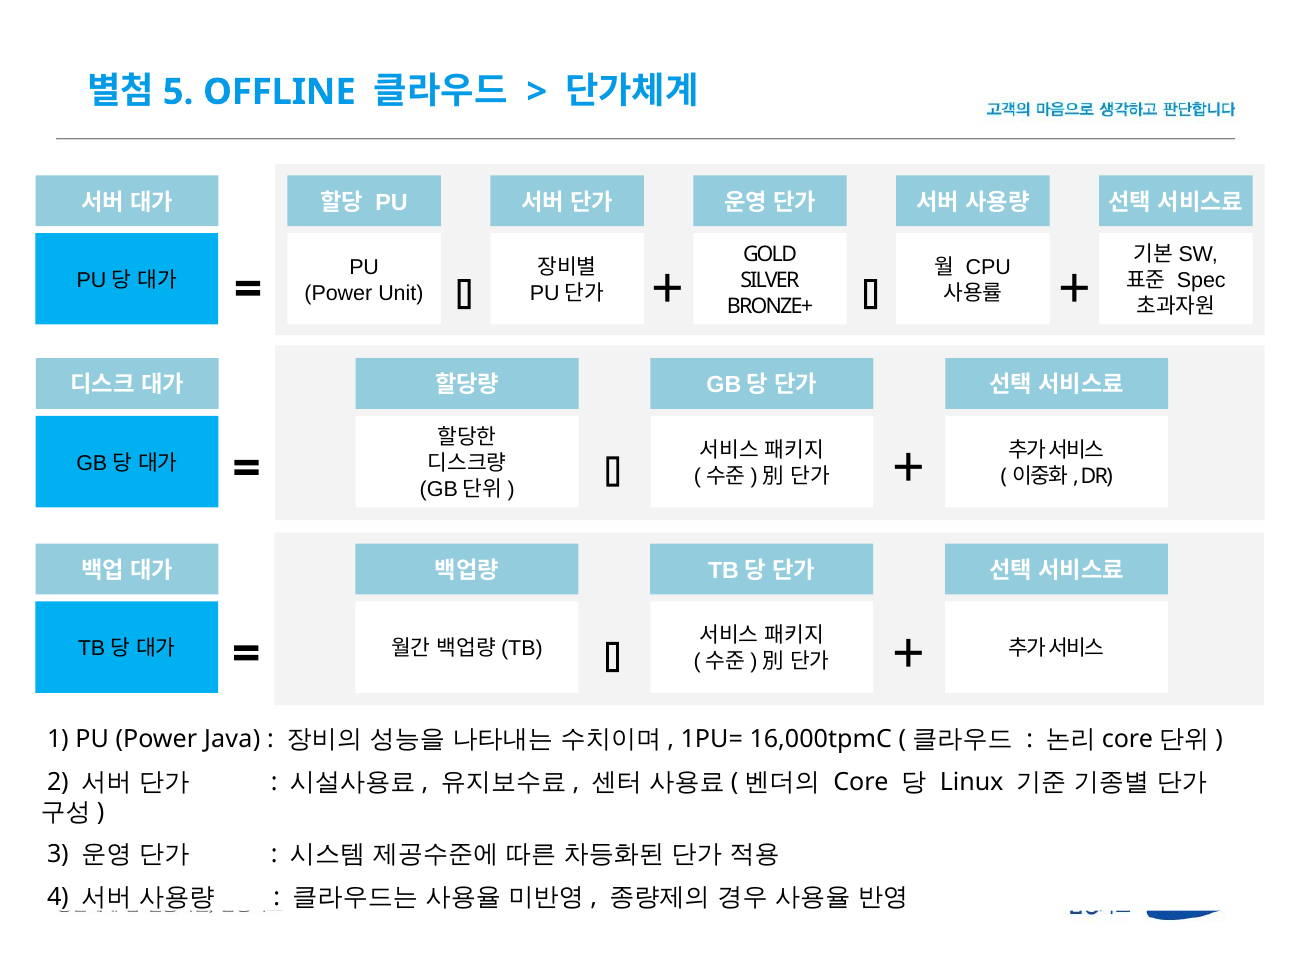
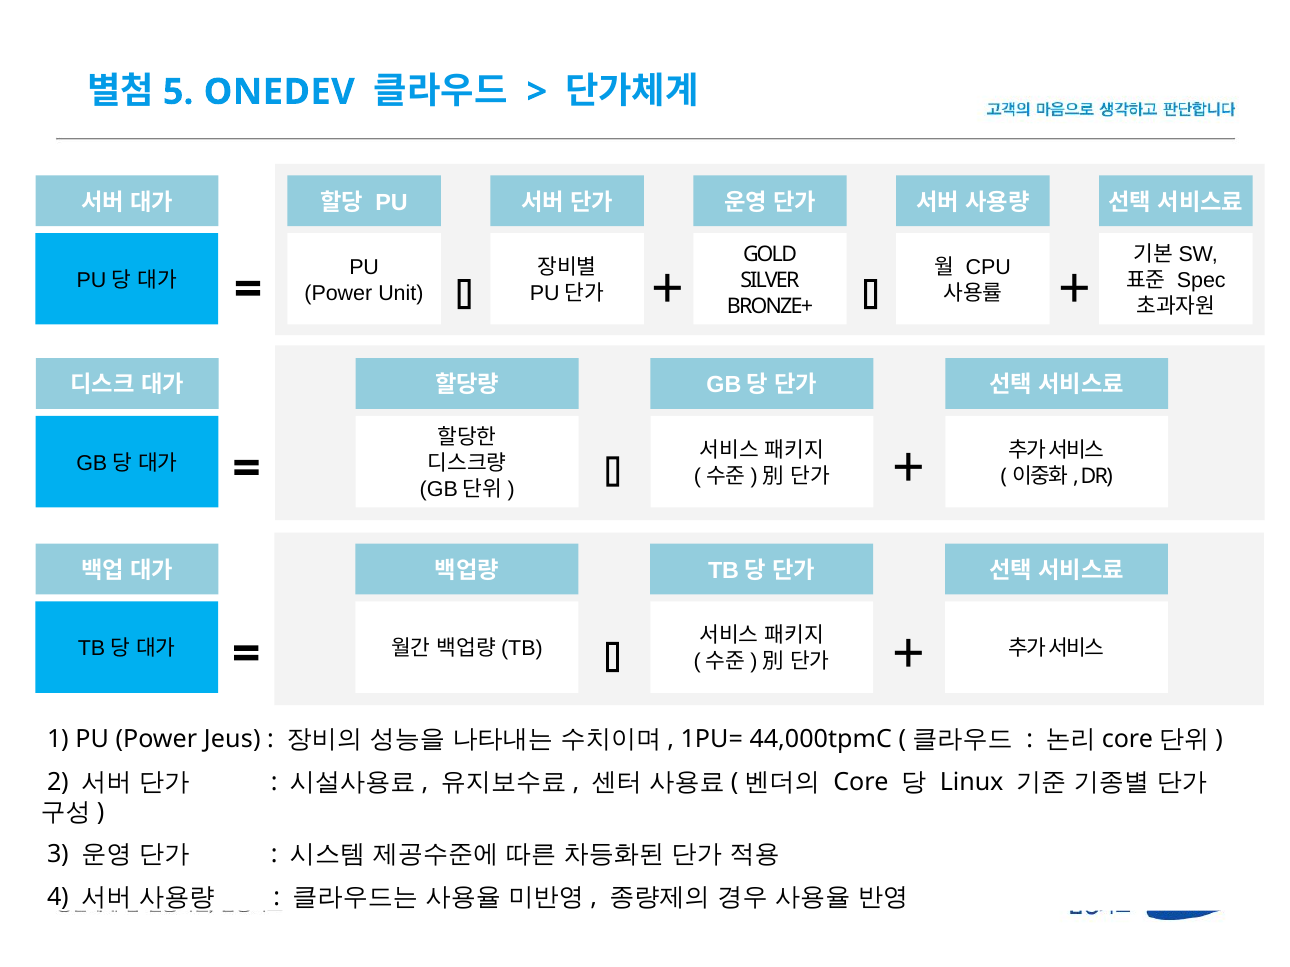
OFFLINE: OFFLINE -> ONEDEV (279, 92)
Java: Java -> Jeus (232, 740)
16,000tpmC: 16,000tpmC -> 44,000tpmC (821, 740)
